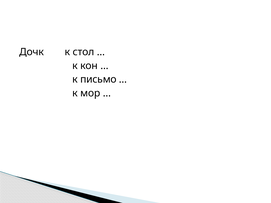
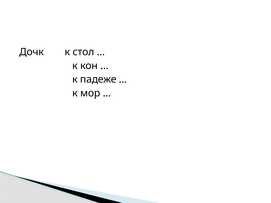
письмо: письмо -> падеже (98, 79)
